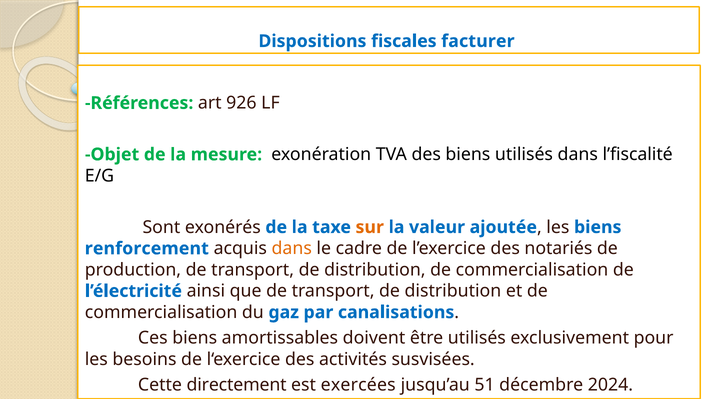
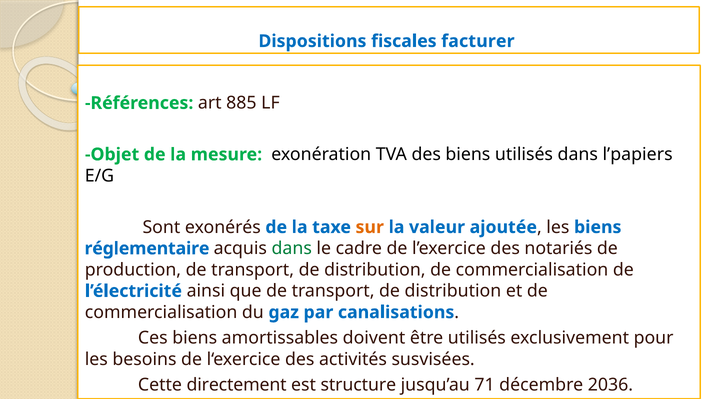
926: 926 -> 885 (241, 103)
l’fiscalité: l’fiscalité -> l’papiers (638, 154)
renforcement: renforcement -> réglementaire (147, 248)
dans colour: orange -> green (292, 248)
exercées: exercées -> structure (358, 385)
51: 51 -> 71 (485, 385)
2024: 2024 -> 2036 (610, 385)
